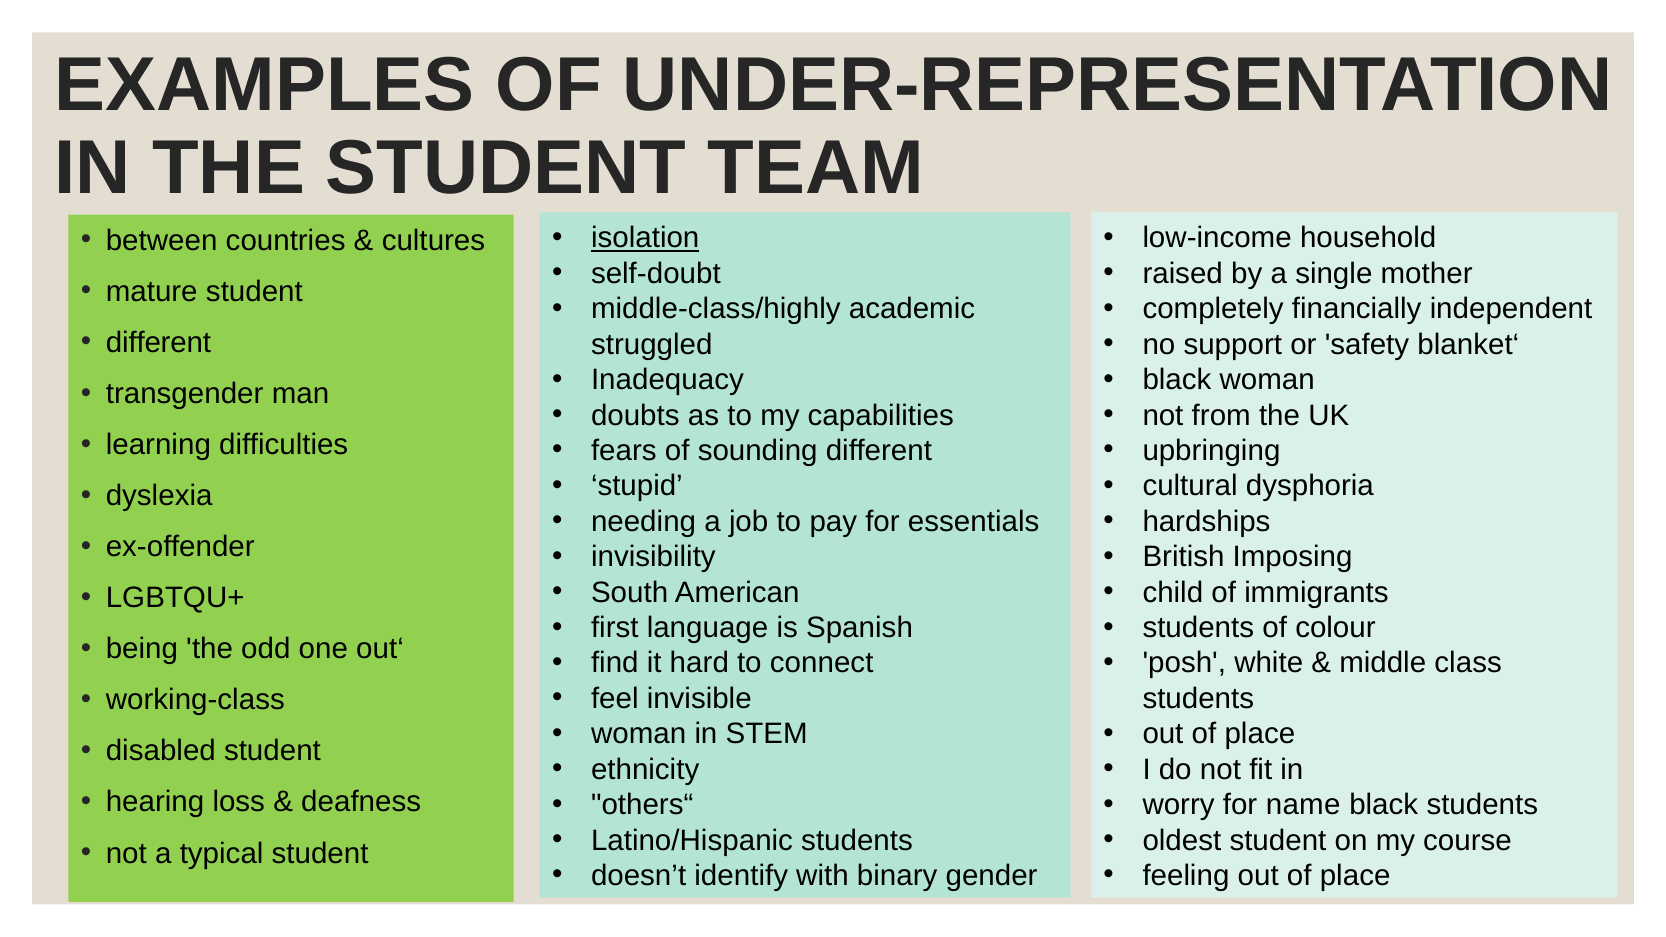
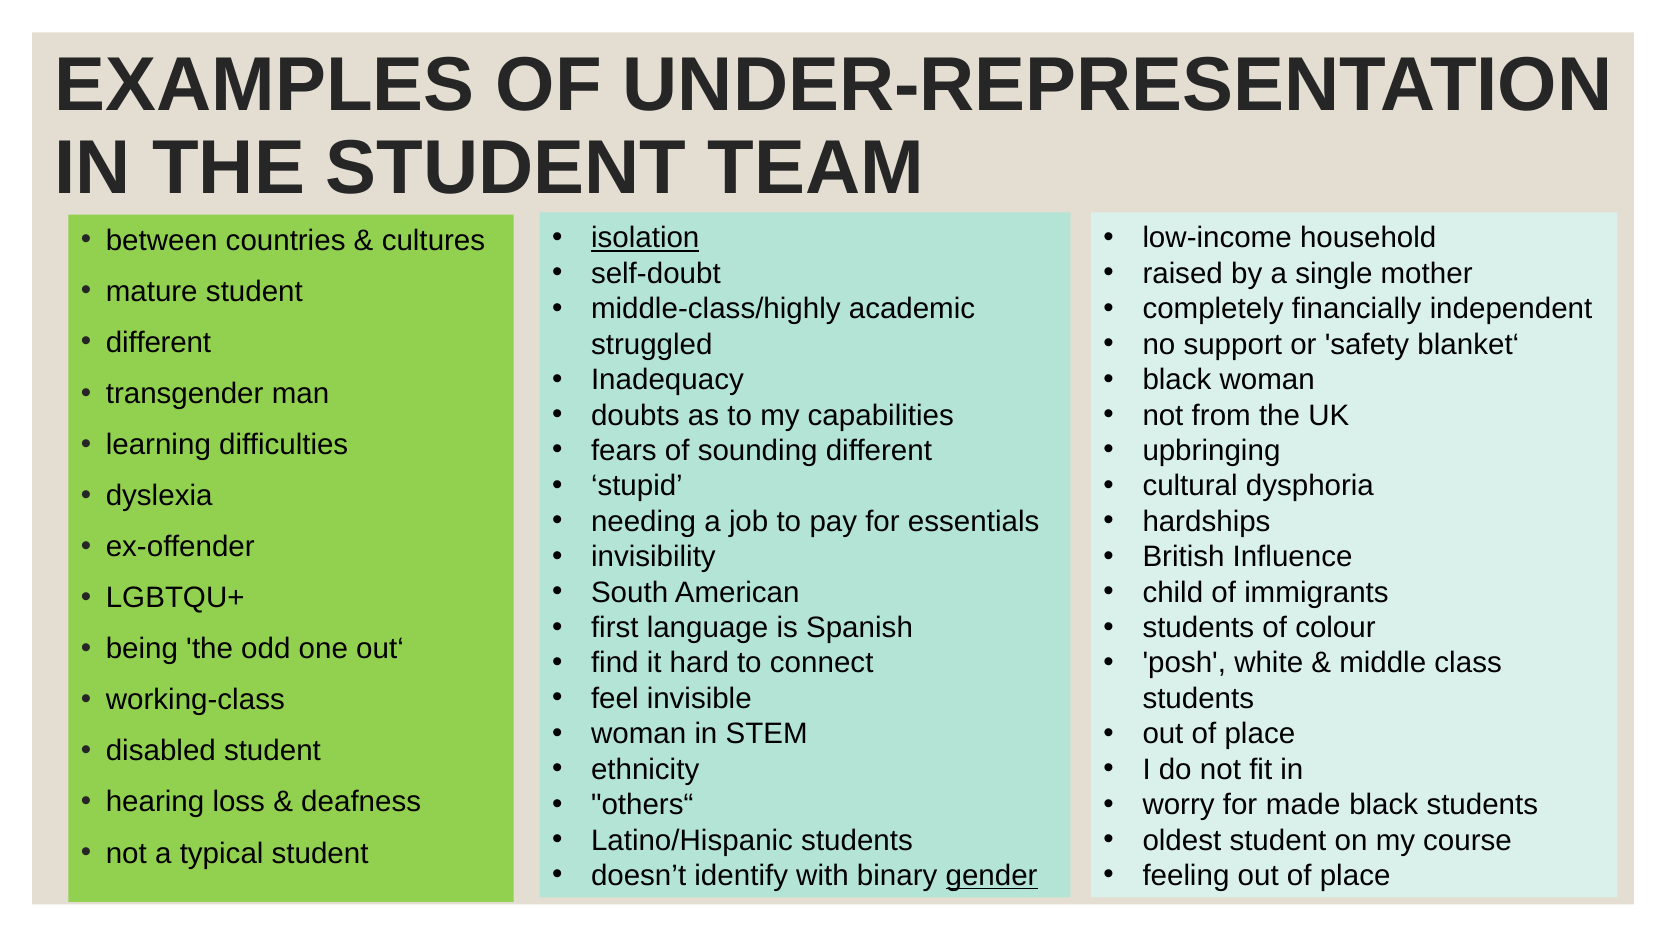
Imposing: Imposing -> Influence (1293, 557)
name: name -> made (1303, 805)
gender underline: none -> present (992, 876)
